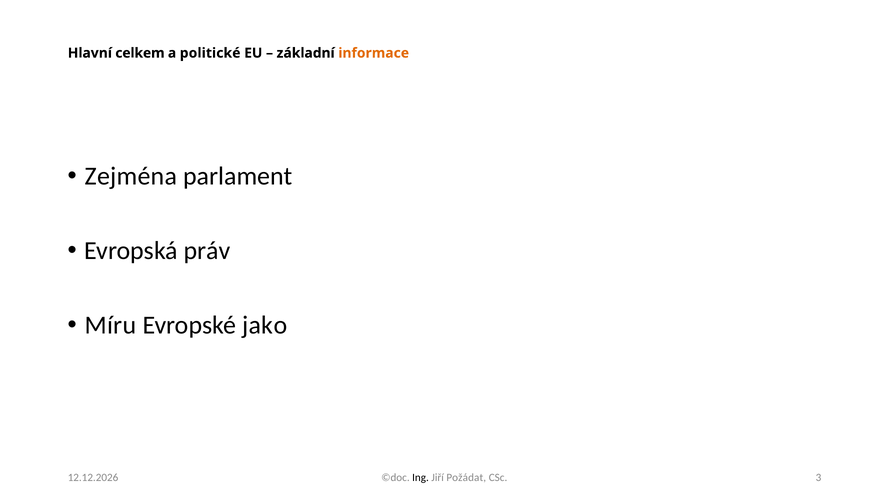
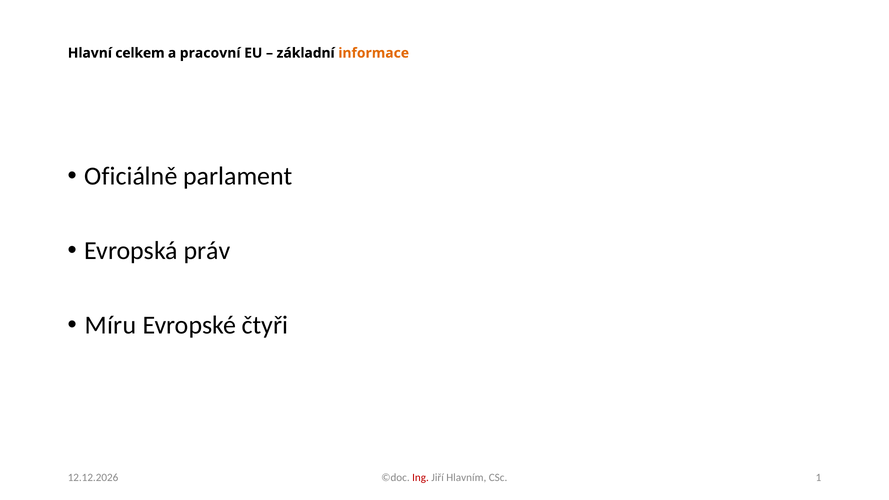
politické: politické -> pracovní (210, 53)
Zejména: Zejména -> Oficiálně (131, 176)
jako: jako -> čtyři (265, 325)
Ing colour: black -> red (420, 477)
Požádat: Požádat -> Hlavním (466, 477)
3: 3 -> 1 (818, 477)
